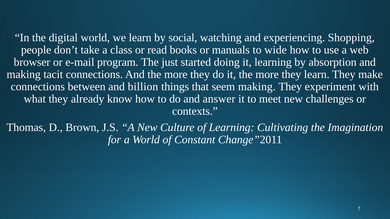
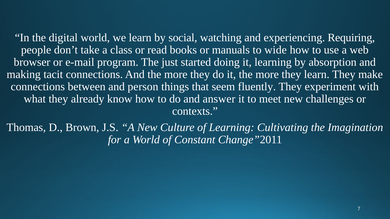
Shopping: Shopping -> Requiring (351, 38)
billion: billion -> person (143, 87)
seem making: making -> fluently (257, 87)
